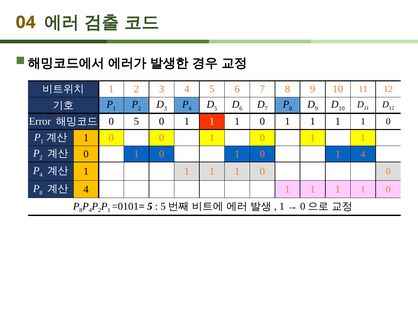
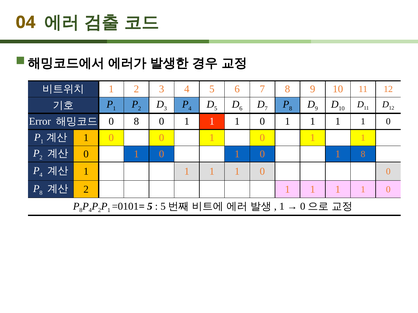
0 5: 5 -> 8 (136, 122)
1 4: 4 -> 8 (363, 154)
4: 4 -> 2 (86, 190)
